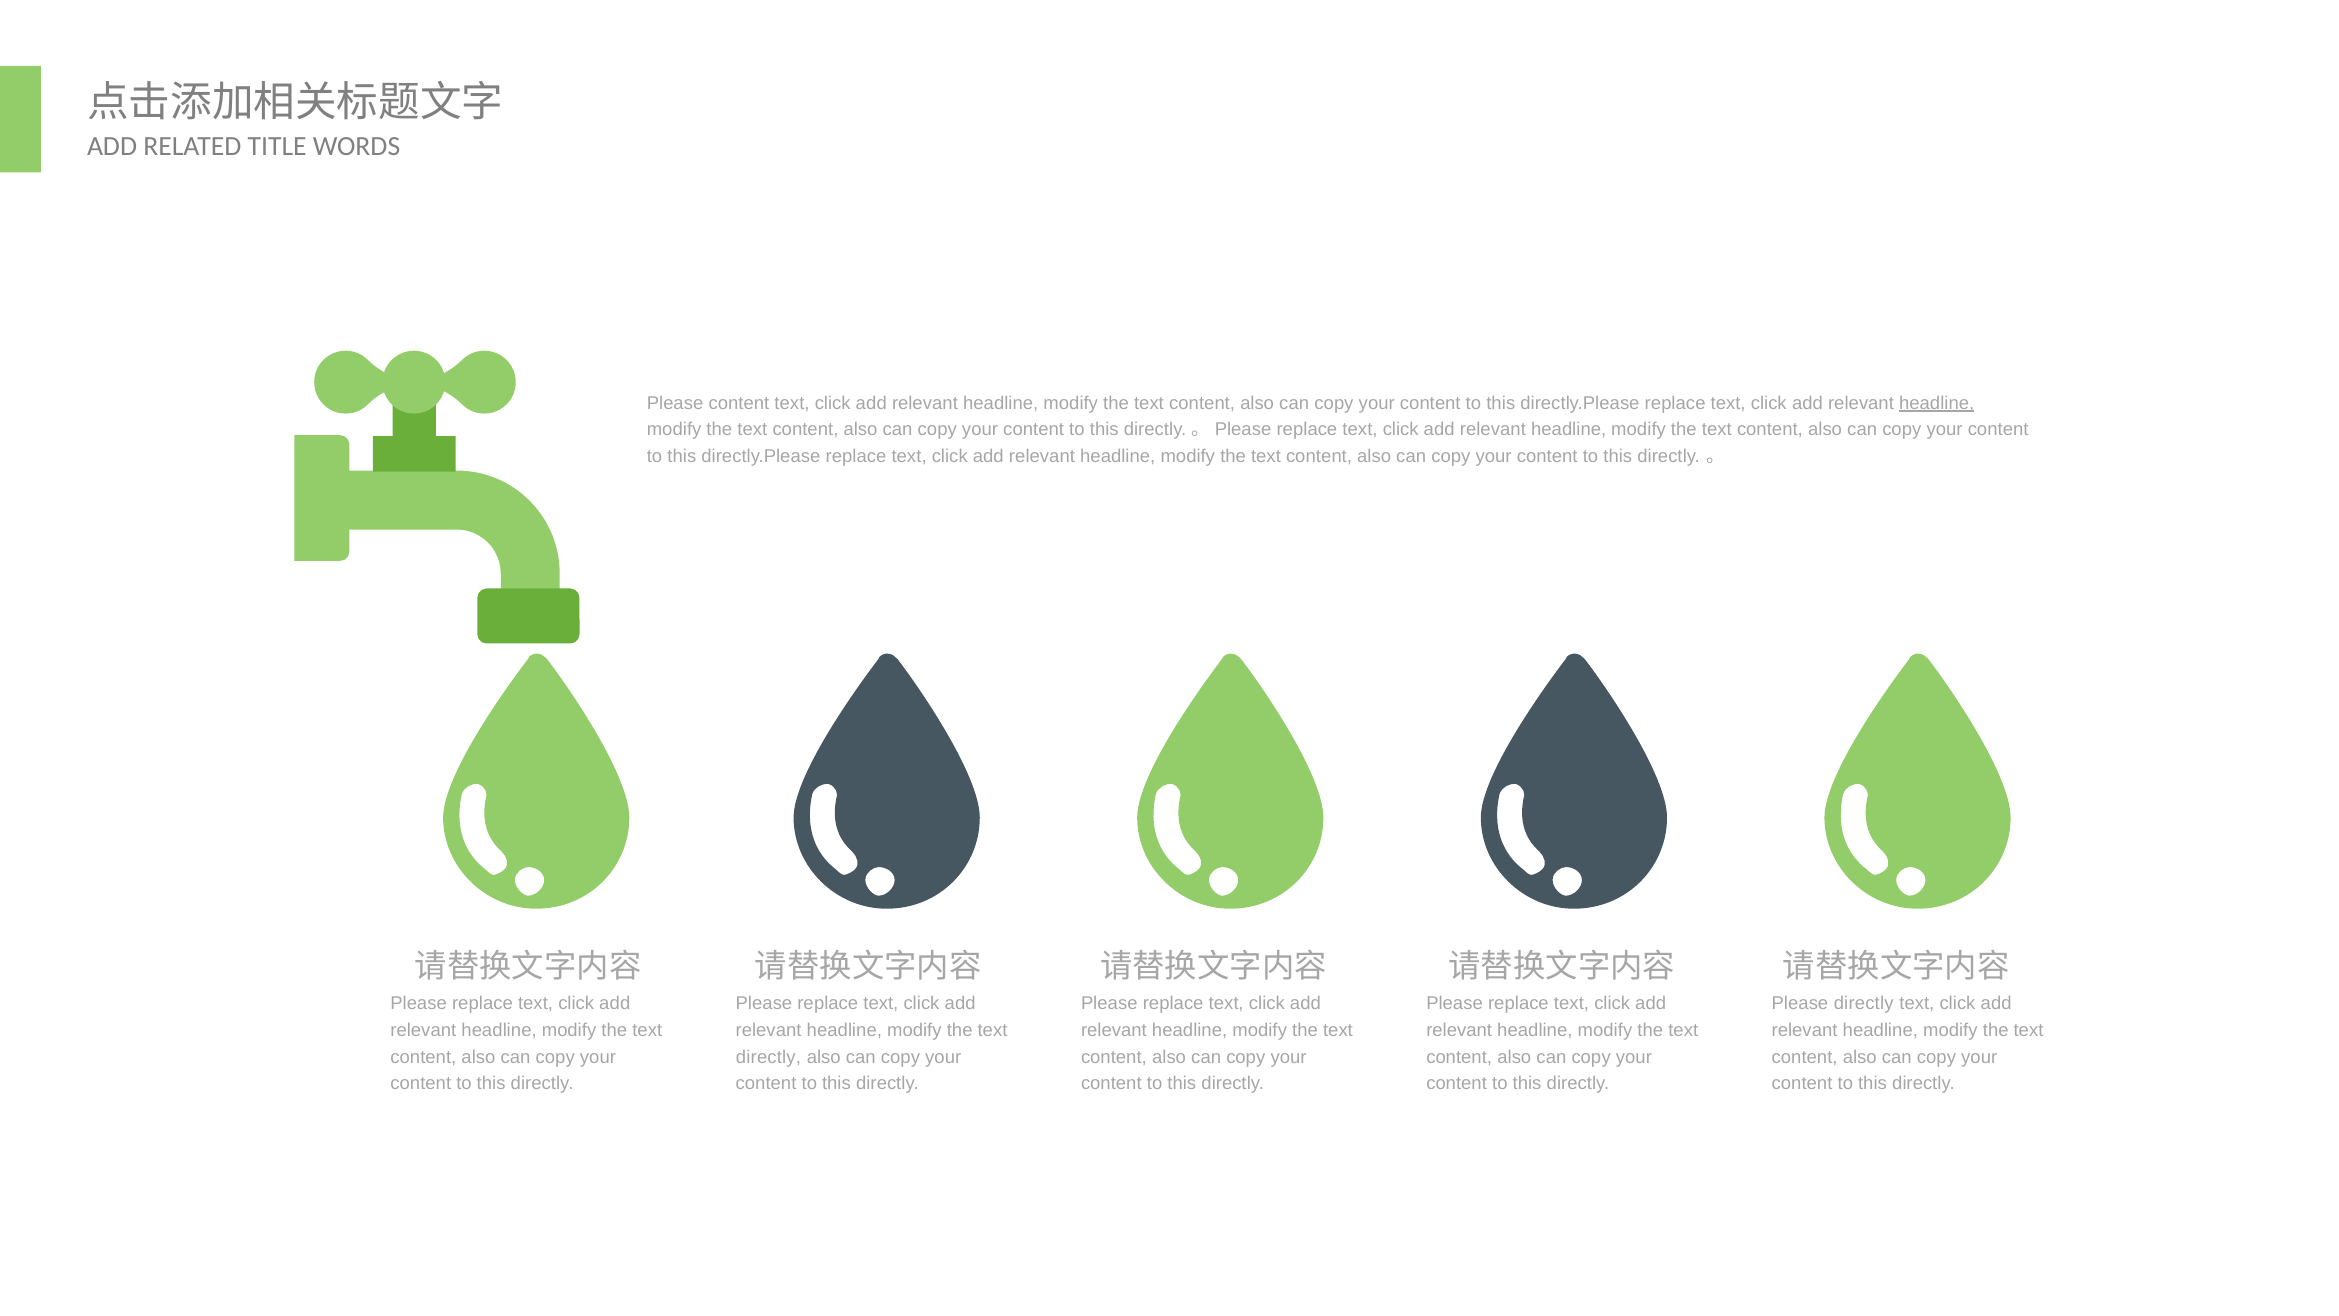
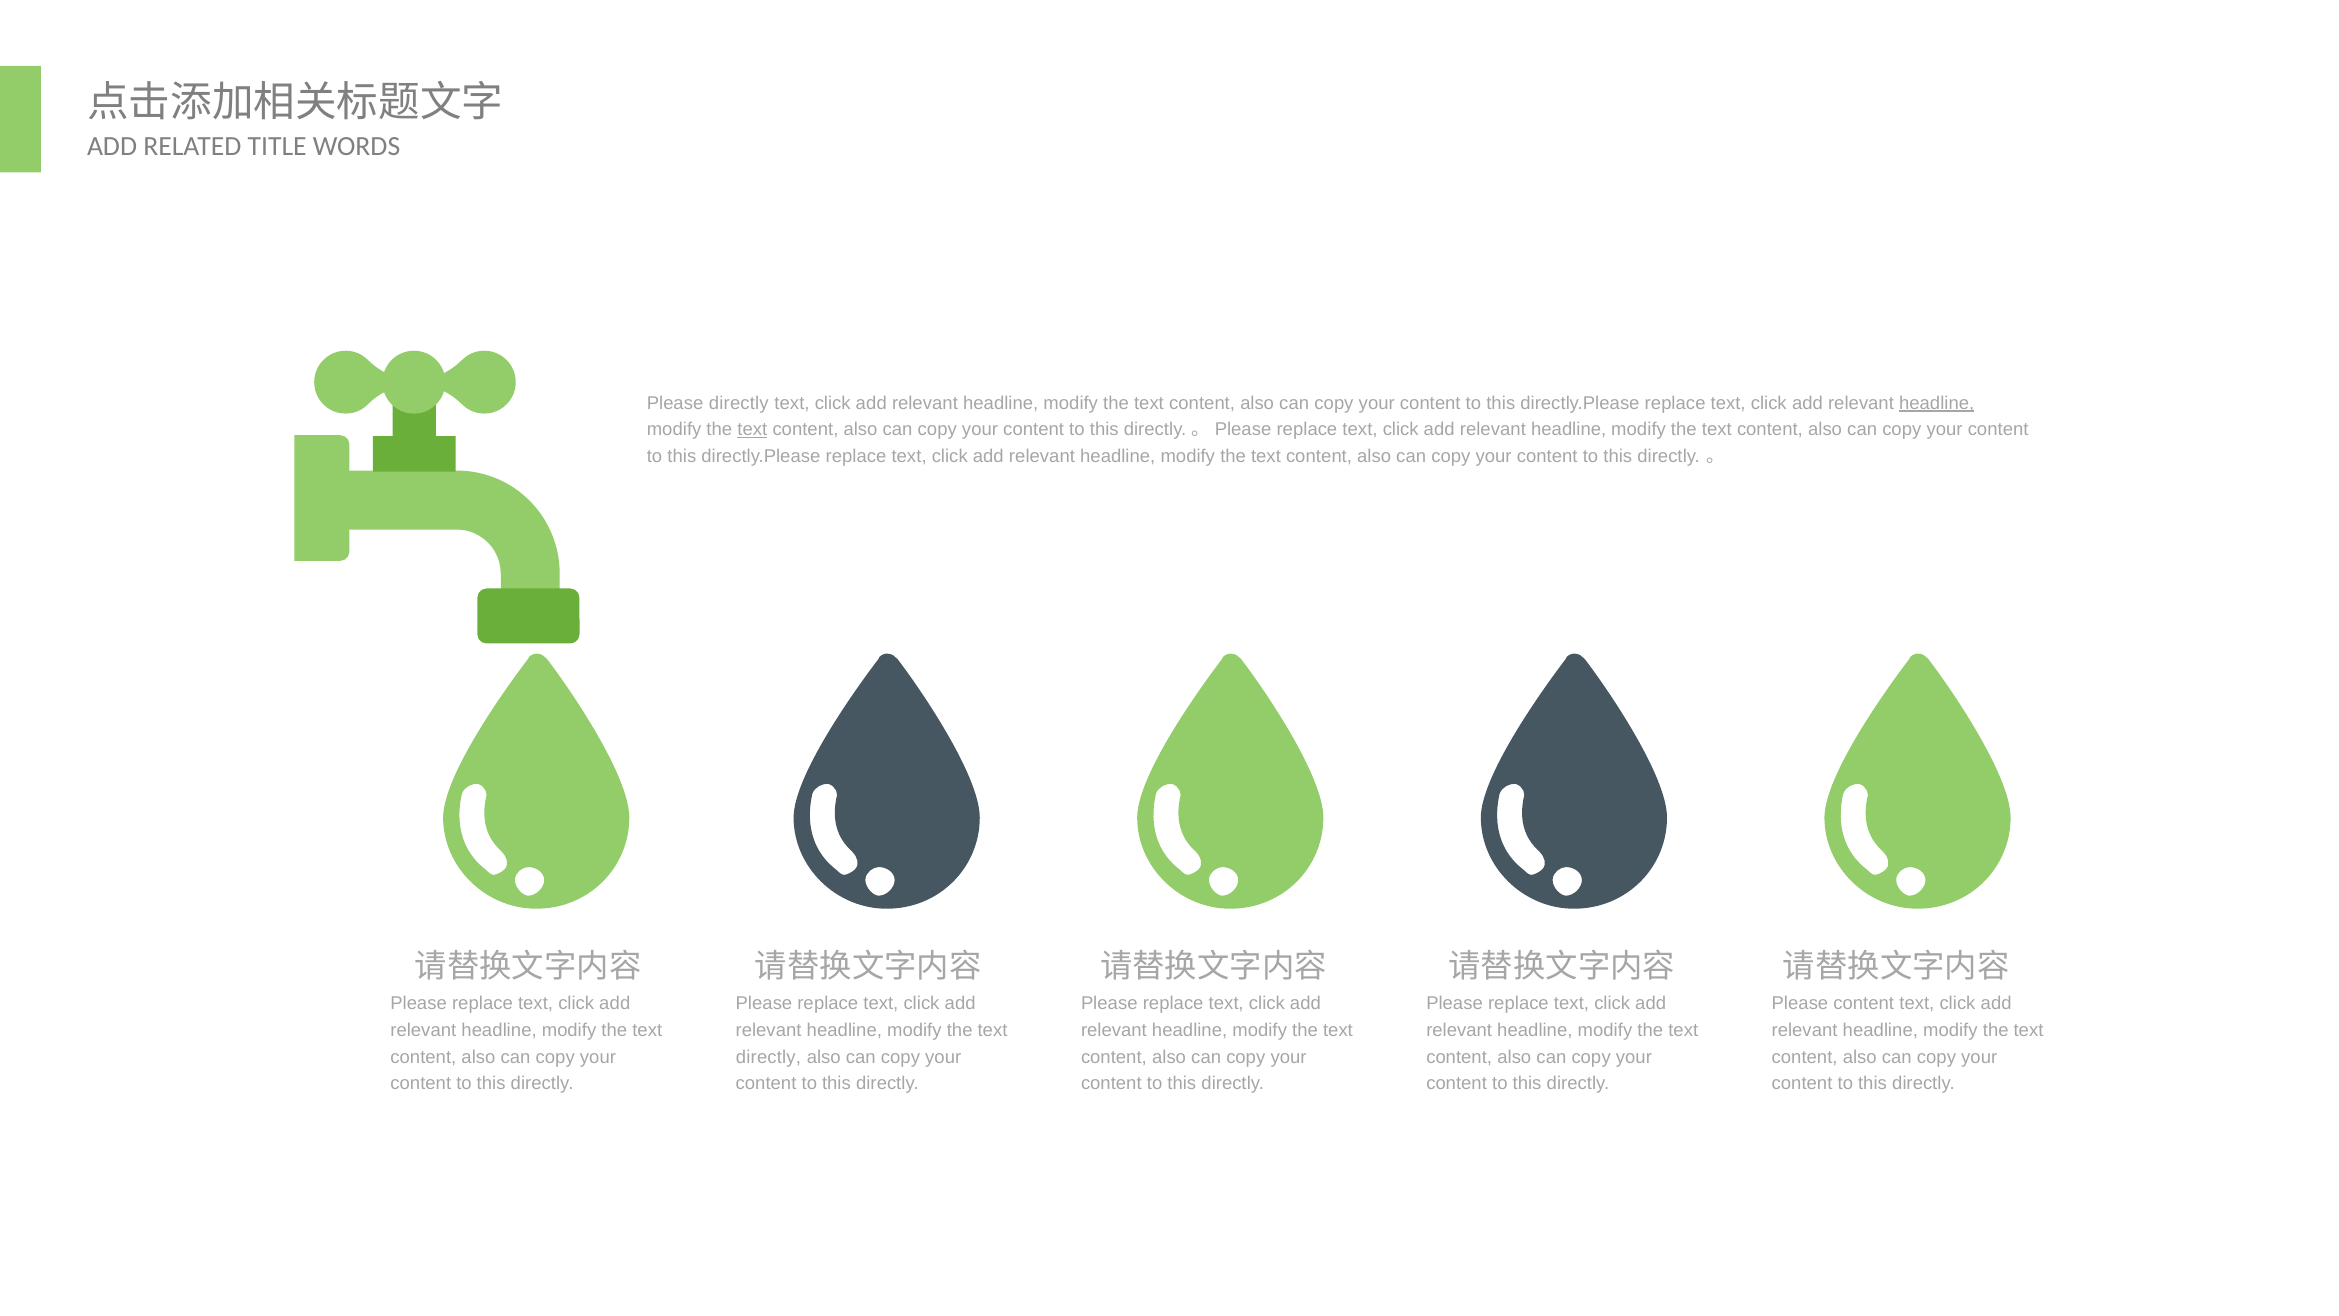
Please content: content -> directly (739, 403)
text underline: none -> present (752, 430)
Please directly: directly -> content (1864, 1004)
